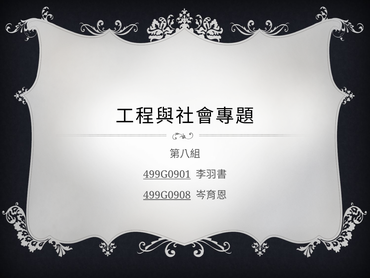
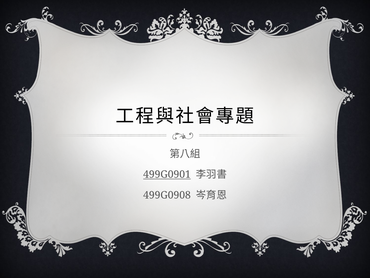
499G0908 underline: present -> none (167, 195)
